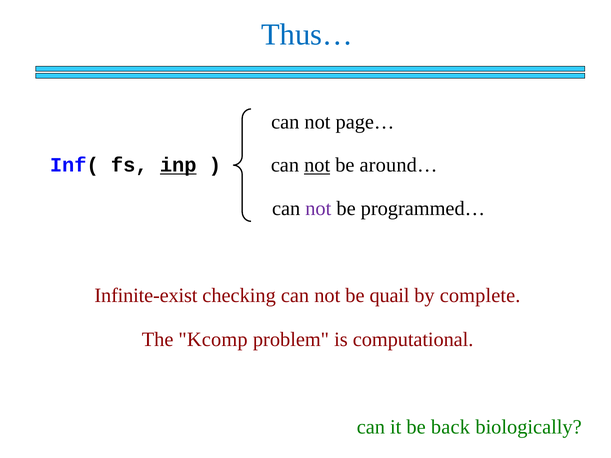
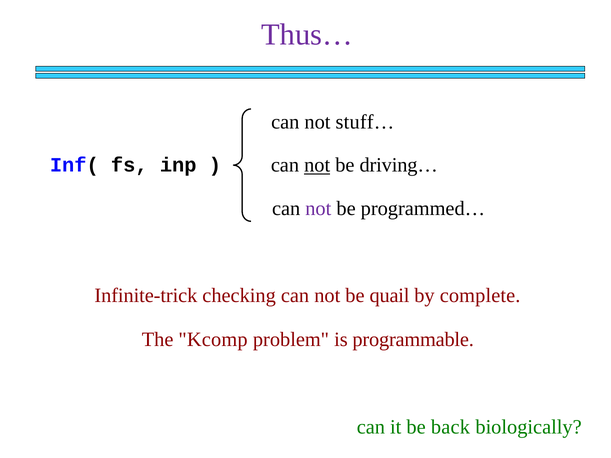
Thus… colour: blue -> purple (307, 35)
page…: page… -> stuff… (365, 122)
around…: around… -> driving… (399, 165)
inp underline: present -> none (178, 165)
Infinite-exist: Infinite-exist -> Infinite-trick (146, 296)
computational: computational -> programmable (413, 340)
